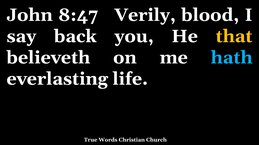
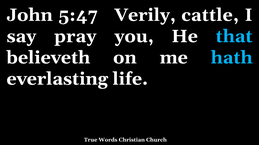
8:47: 8:47 -> 5:47 (78, 15)
blood: blood -> cattle (210, 15)
back: back -> pray (75, 36)
that colour: yellow -> light blue (234, 36)
